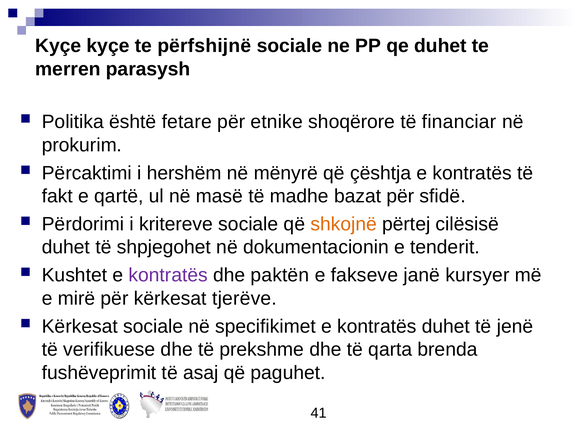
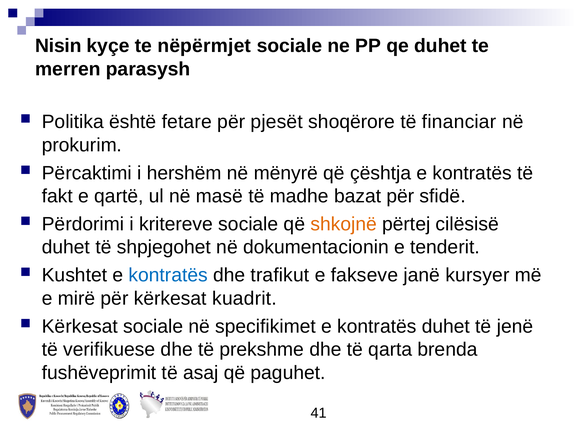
Kyçe: Kyçe -> Nisin (58, 46)
përfshijnë: përfshijnë -> nëpërmjet (204, 46)
etnike: etnike -> pjesët (277, 122)
kontratës colour: purple -> blue (168, 275)
paktën: paktën -> trafikut (280, 275)
tjerëve: tjerëve -> kuadrit (245, 298)
